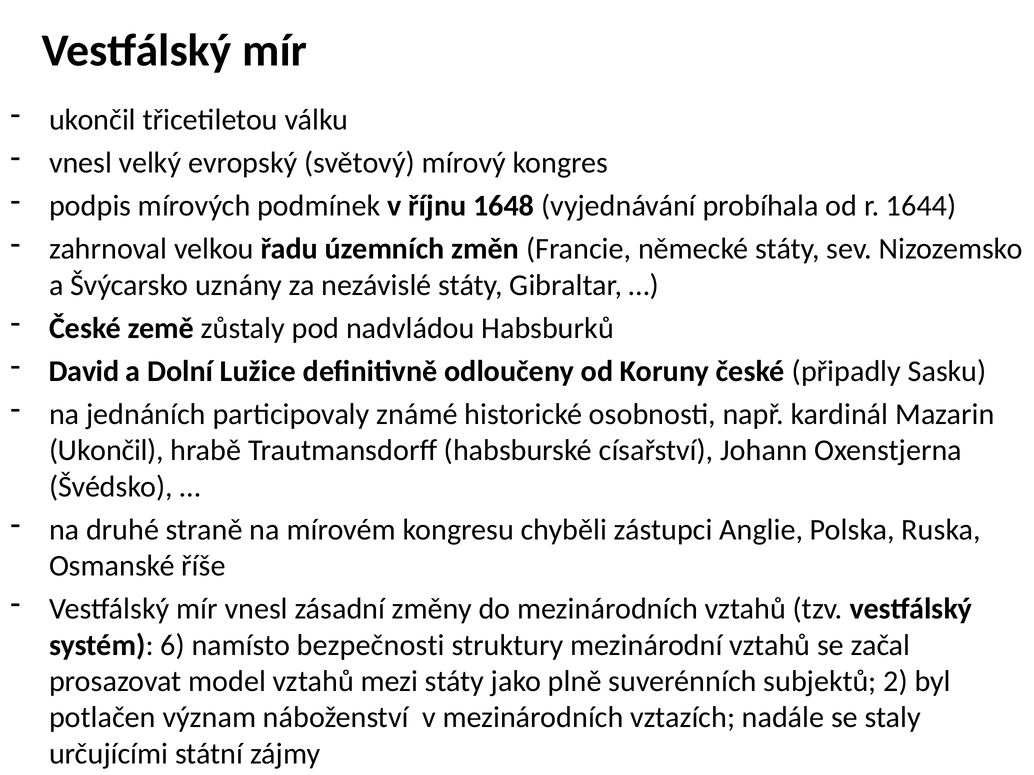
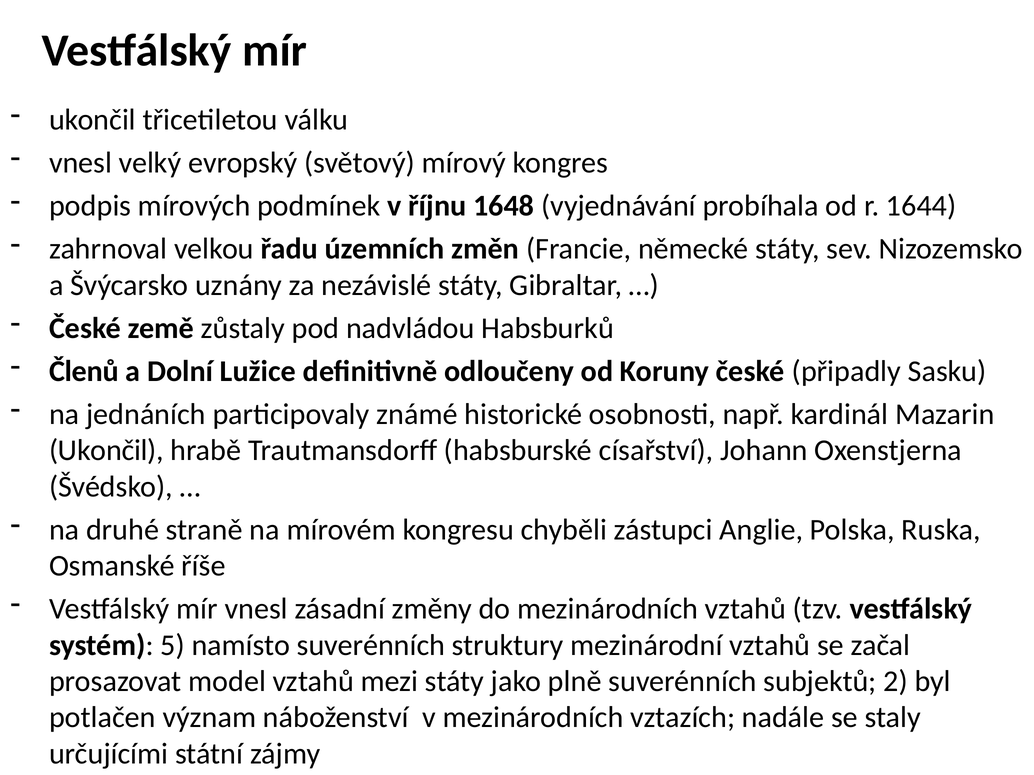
David: David -> Členů (84, 372)
6: 6 -> 5 (173, 645)
namísto bezpečnosti: bezpečnosti -> suverénních (371, 645)
